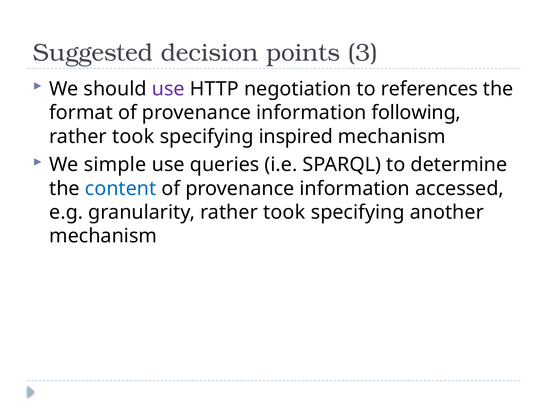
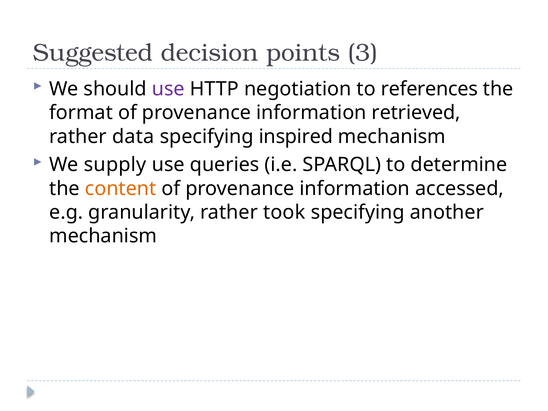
following: following -> retrieved (416, 113)
took: took -> data (133, 136)
simple: simple -> supply (115, 165)
content colour: blue -> orange (121, 189)
